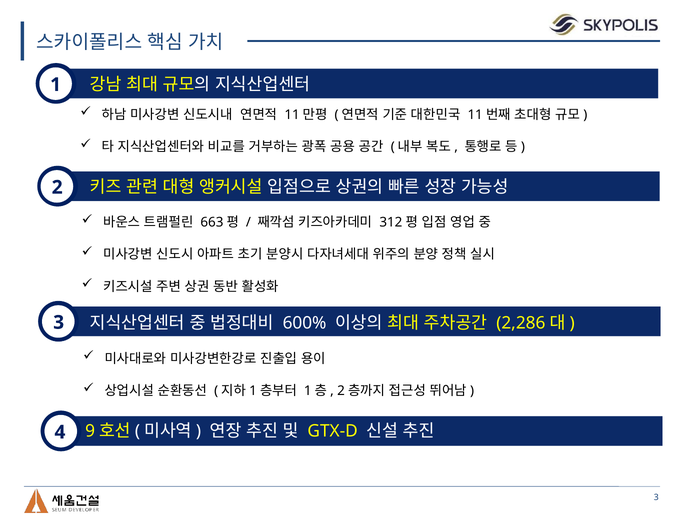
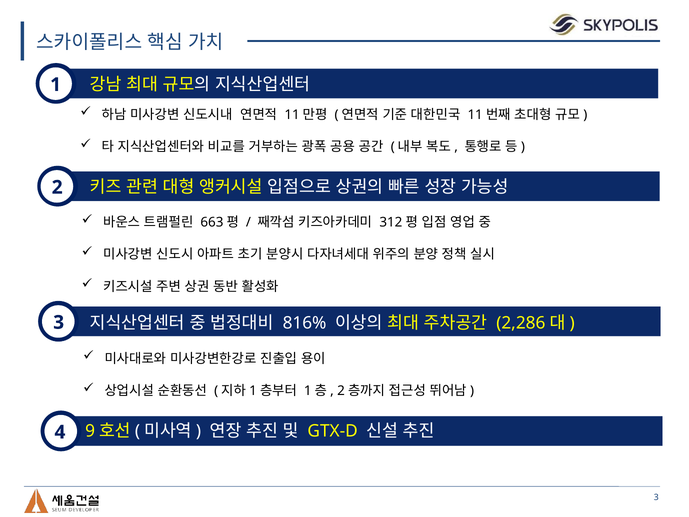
600%: 600% -> 816% (305, 323)
